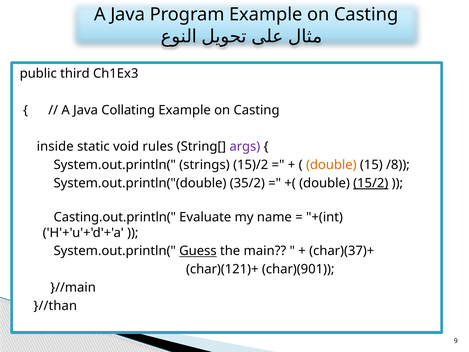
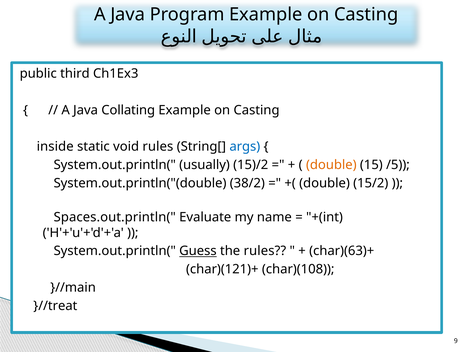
args colour: purple -> blue (245, 147)
strings: strings -> usually (205, 165)
/8: /8 -> /5 (398, 165)
35/2: 35/2 -> 38/2 (247, 183)
15/2 underline: present -> none (371, 183)
Casting.out.println(: Casting.out.println( -> Spaces.out.println( (115, 217)
the main: main -> rules (265, 251)
char)(37)+: char)(37)+ -> char)(63)+ (342, 251)
char)(901: char)(901 -> char)(108 (298, 269)
}//than: }//than -> }//treat (55, 306)
